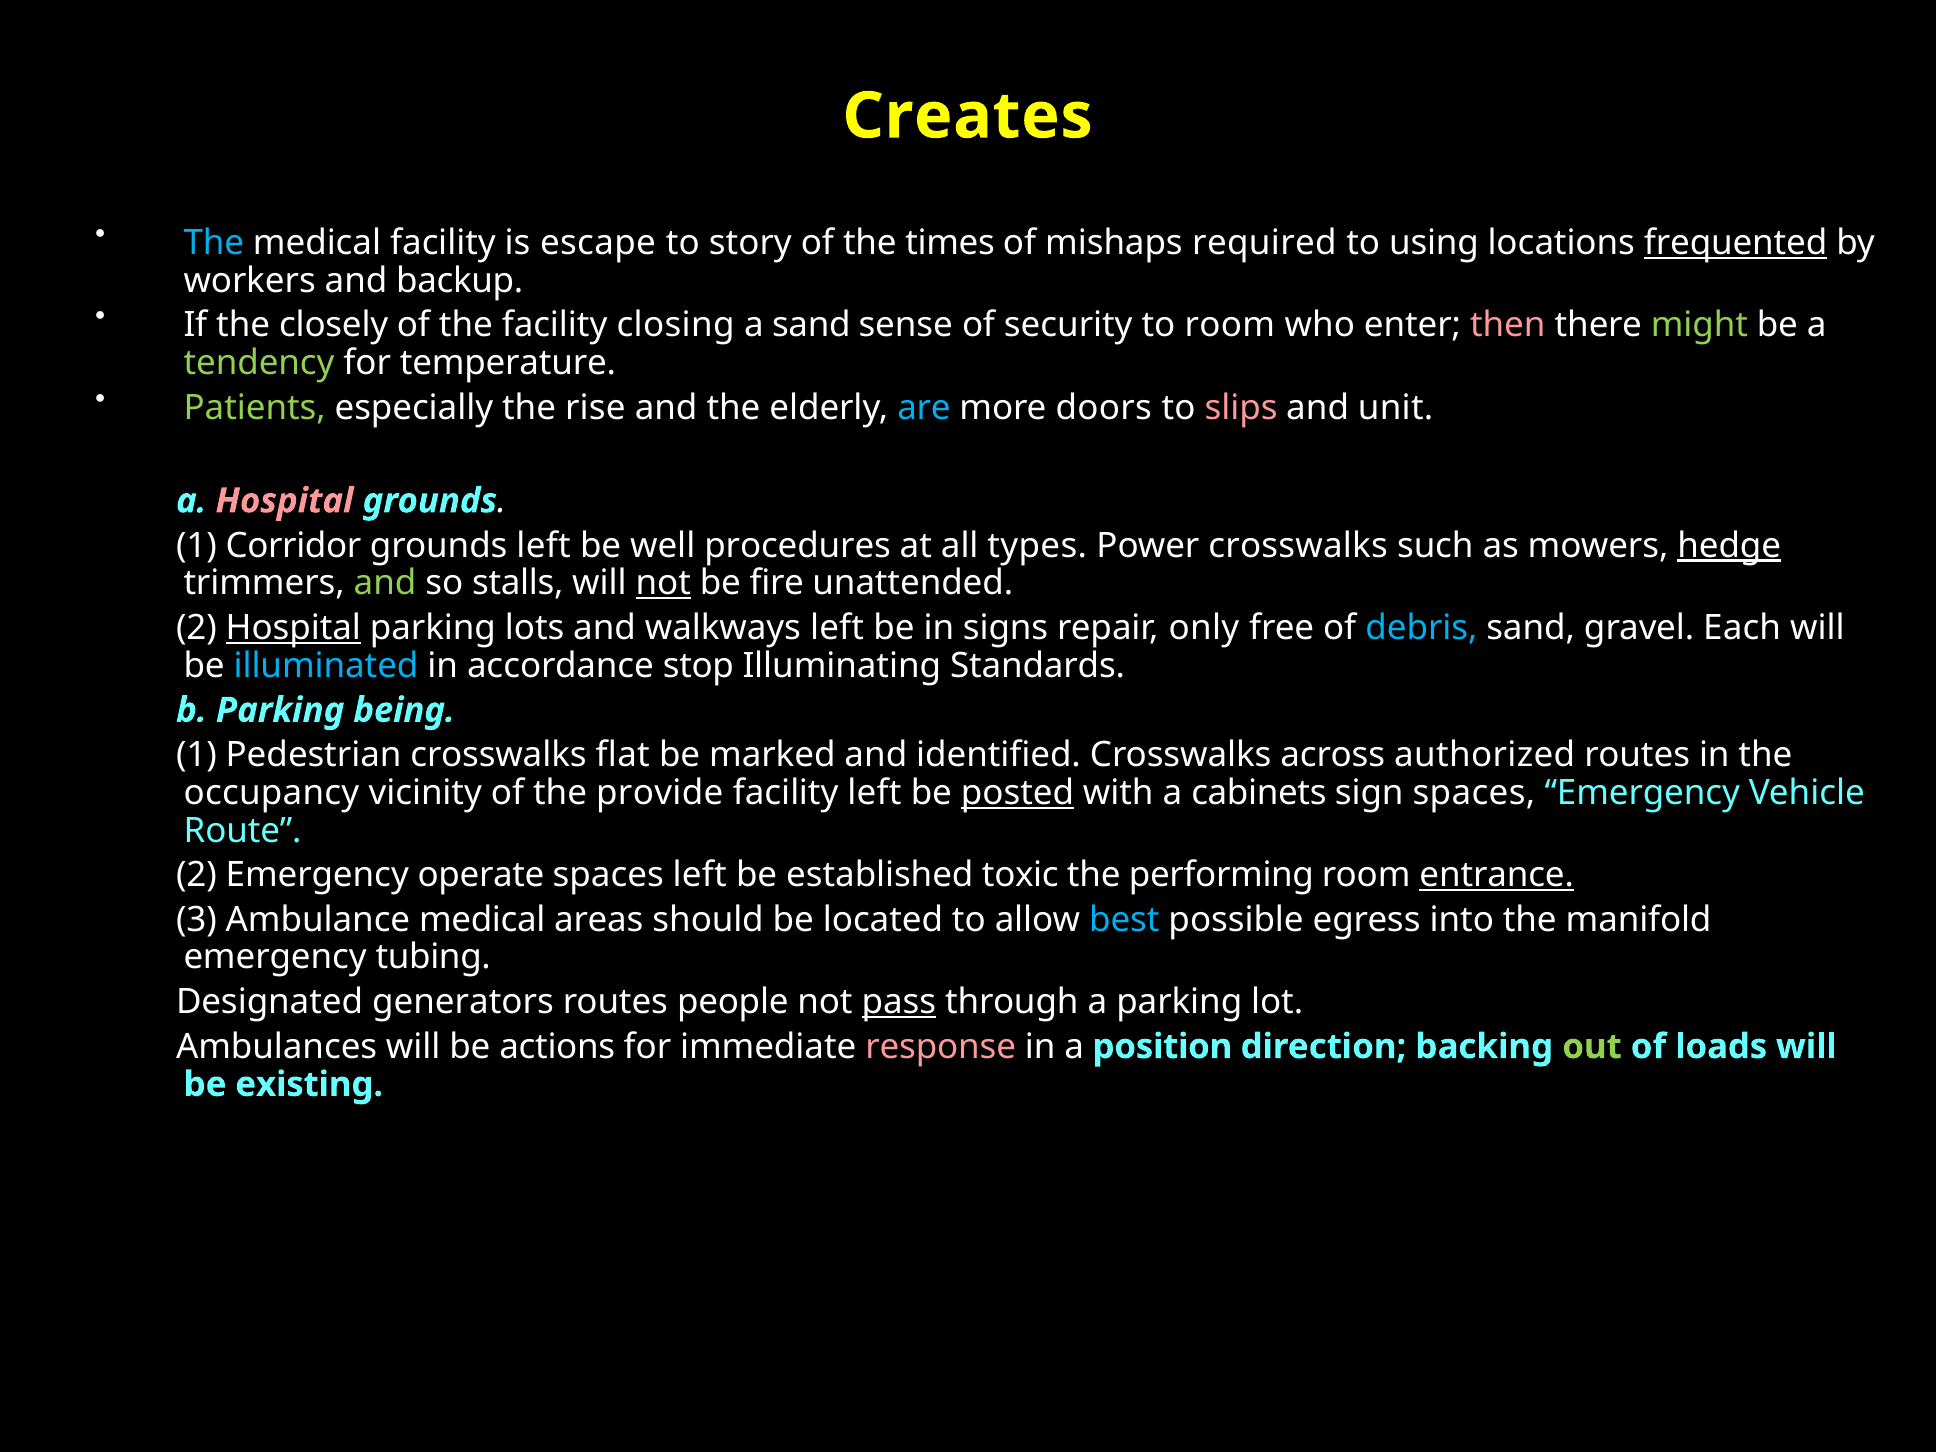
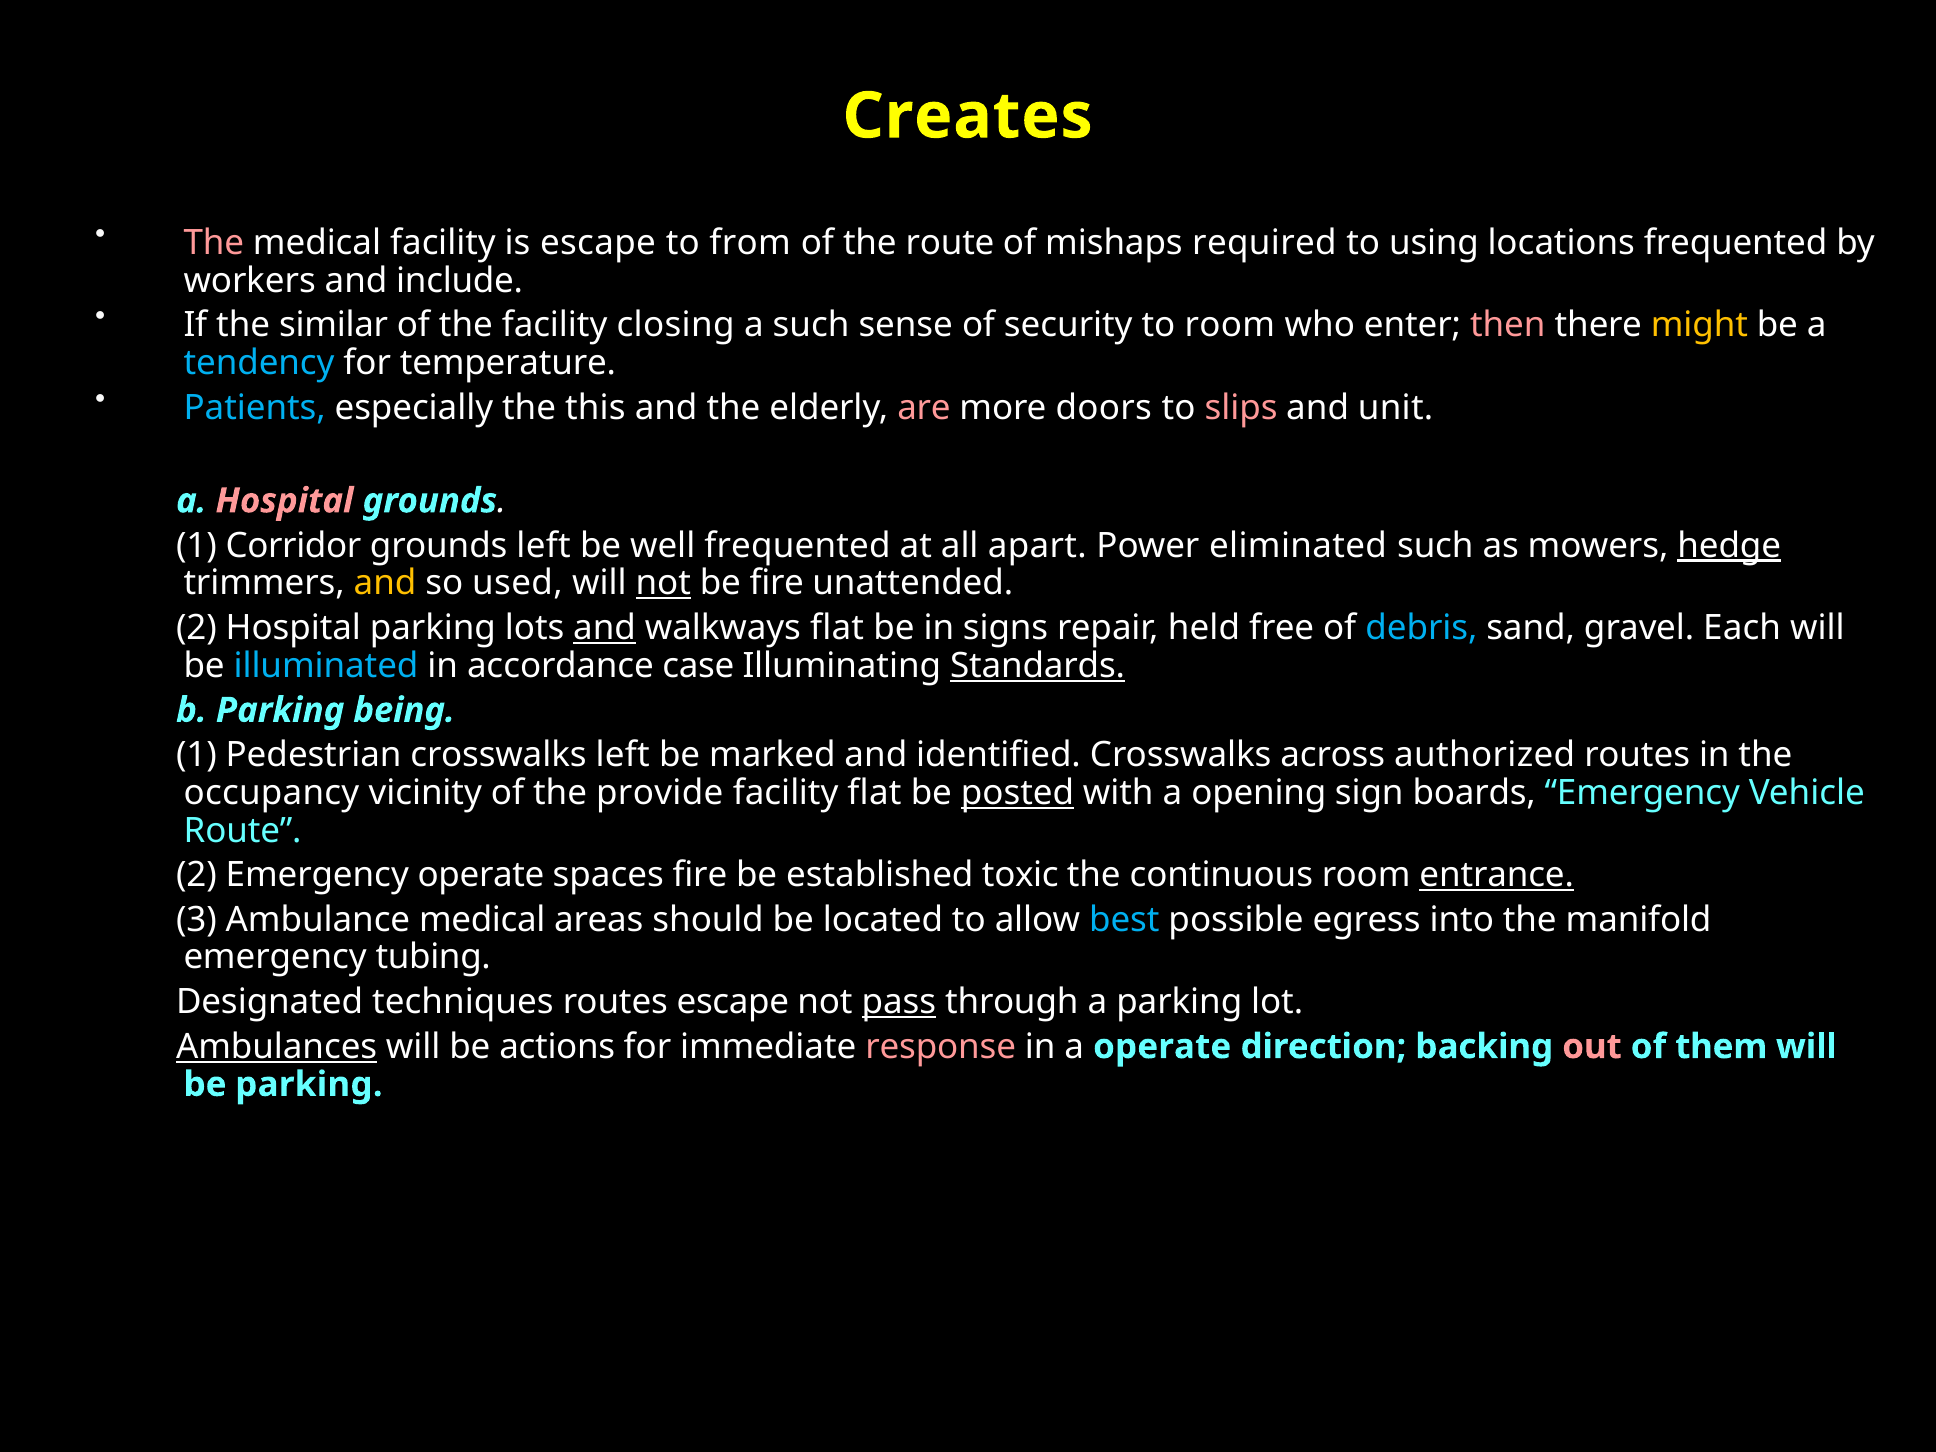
The colour: light blue -> pink (214, 243)
story: story -> from (750, 243)
the times: times -> route (950, 243)
frequented underline: present -> none (1736, 243)
backup: backup -> include (460, 281)
closely: closely -> similar (334, 325)
a sand: sand -> such (811, 325)
might colour: light green -> yellow (1699, 325)
tendency colour: light green -> light blue (259, 363)
Patients colour: light green -> light blue (255, 408)
rise: rise -> this (595, 408)
are colour: light blue -> pink (924, 408)
well procedures: procedures -> frequented (797, 545)
types: types -> apart (1037, 545)
Power crosswalks: crosswalks -> eliminated (1298, 545)
and colour: light green -> yellow (385, 583)
stalls: stalls -> used (517, 583)
Hospital underline: present -> none (293, 628)
and underline: none -> present (605, 628)
walkways left: left -> flat (837, 628)
only: only -> held (1204, 628)
stop: stop -> case (698, 666)
Standards underline: none -> present (1038, 666)
crosswalks flat: flat -> left (623, 755)
facility left: left -> flat (874, 793)
cabinets: cabinets -> opening (1259, 793)
sign spaces: spaces -> boards (1474, 793)
spaces left: left -> fire (700, 875)
performing: performing -> continuous (1221, 875)
generators: generators -> techniques (463, 1002)
routes people: people -> escape (733, 1002)
Ambulances underline: none -> present (277, 1047)
a position: position -> operate (1162, 1047)
out colour: light green -> pink (1592, 1047)
loads: loads -> them (1721, 1047)
be existing: existing -> parking (309, 1084)
